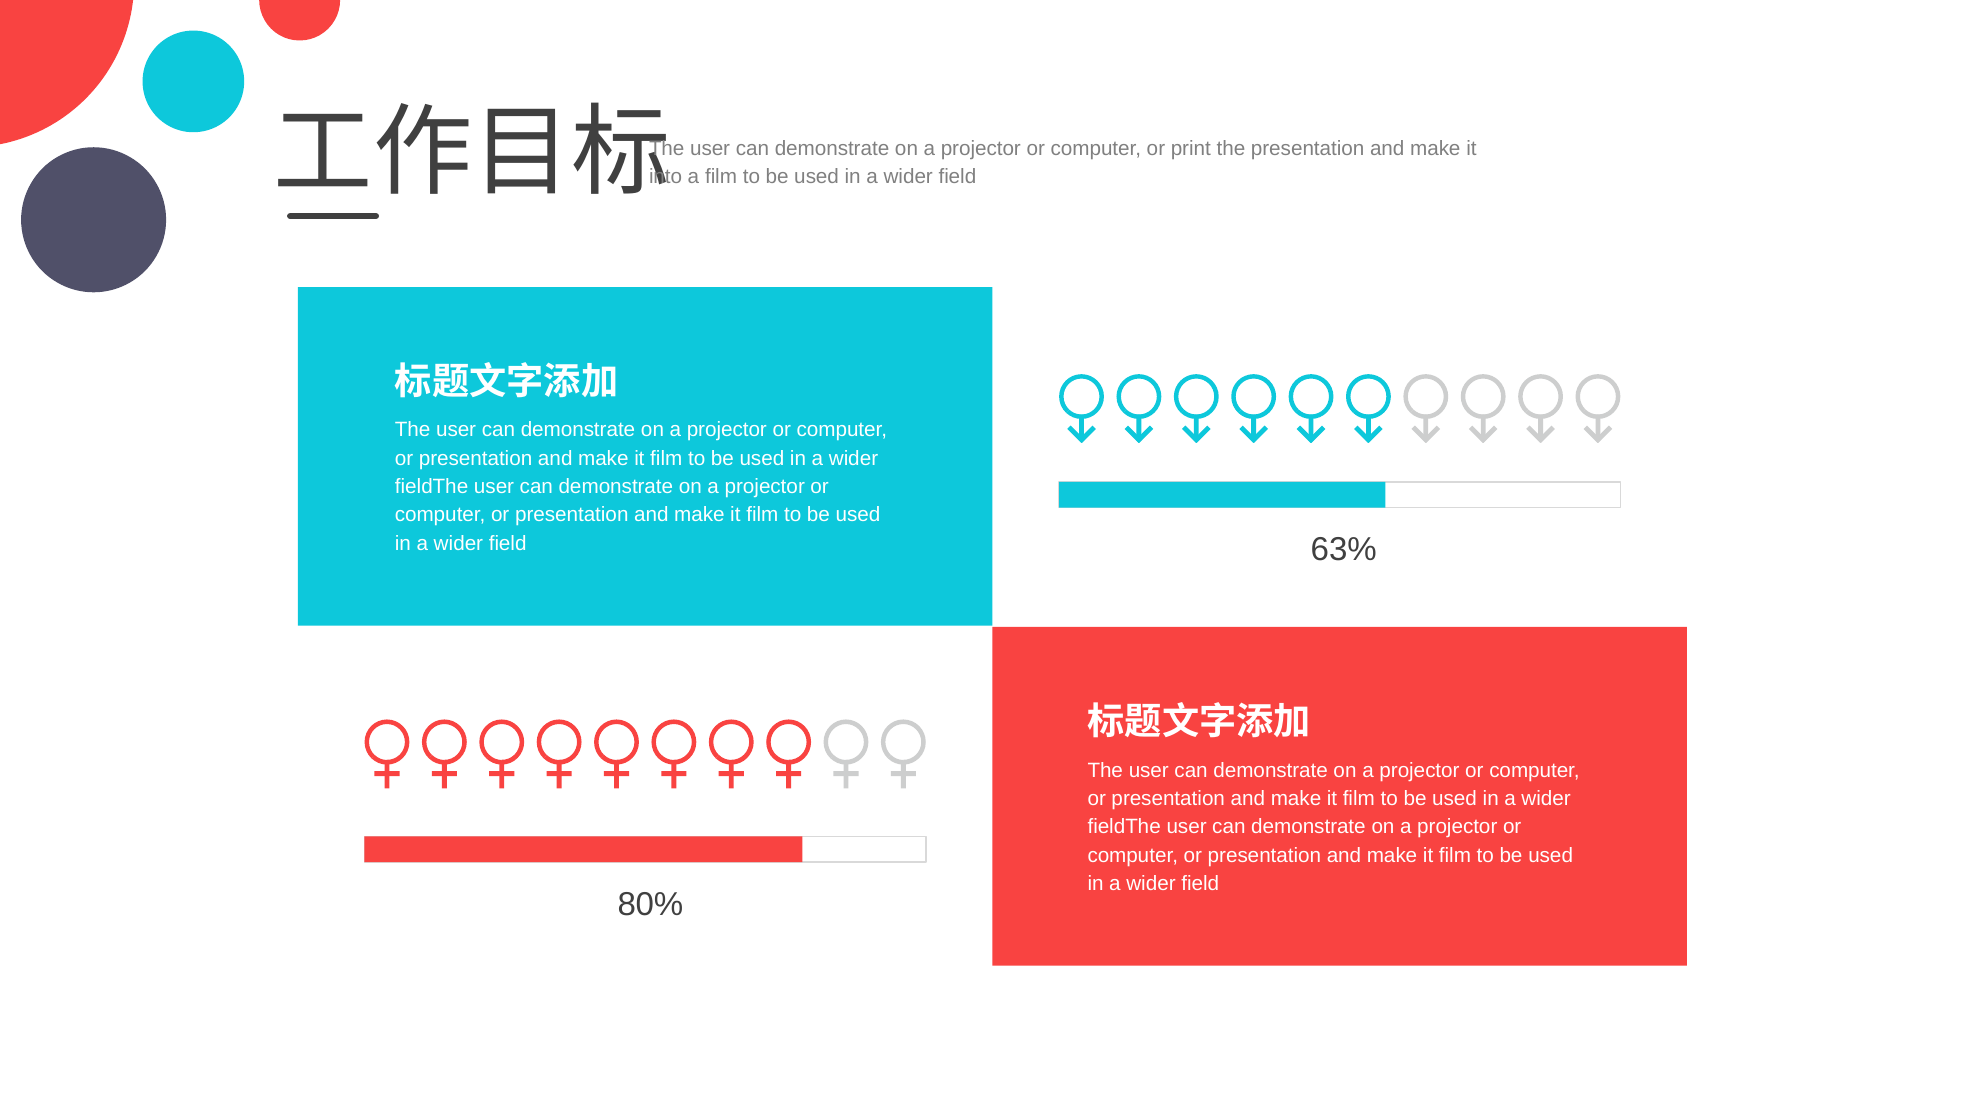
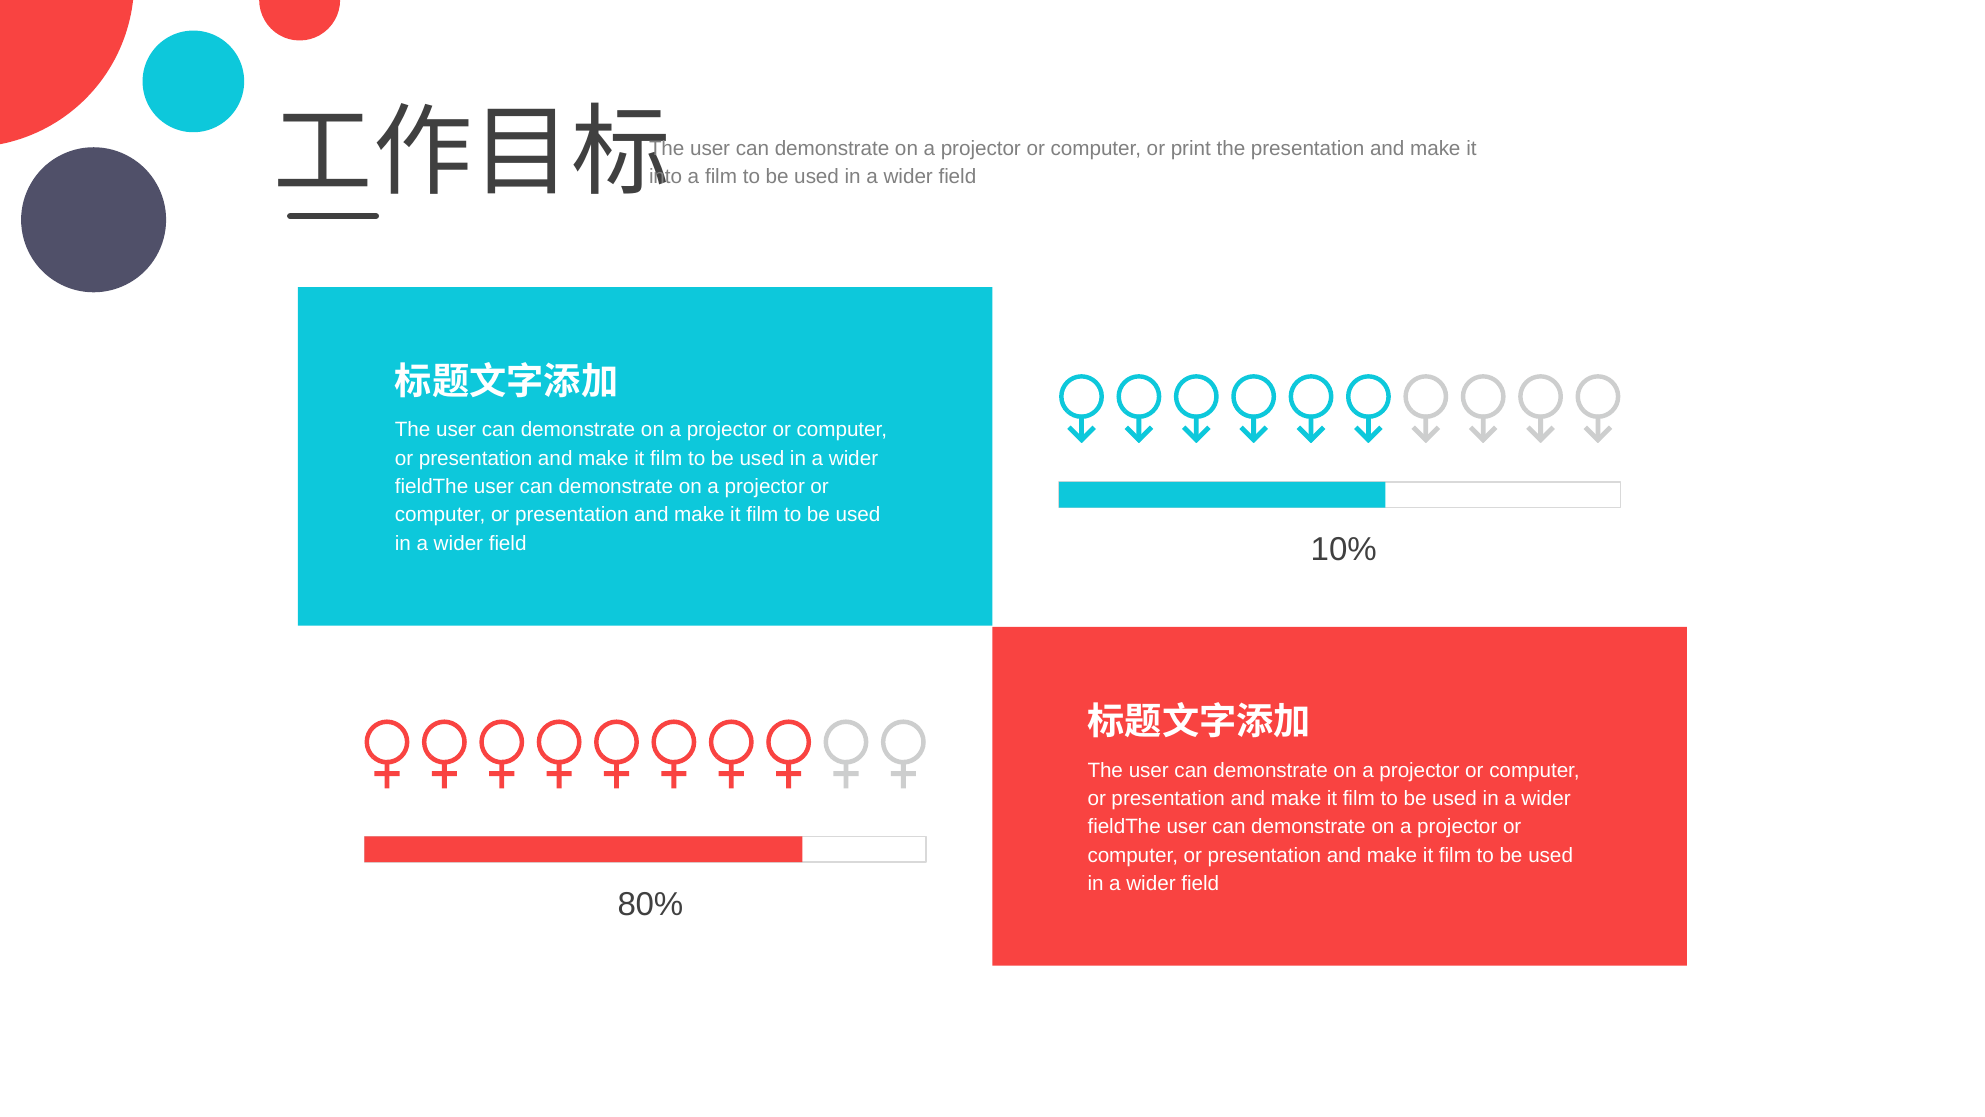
63%: 63% -> 10% (1344, 550)
